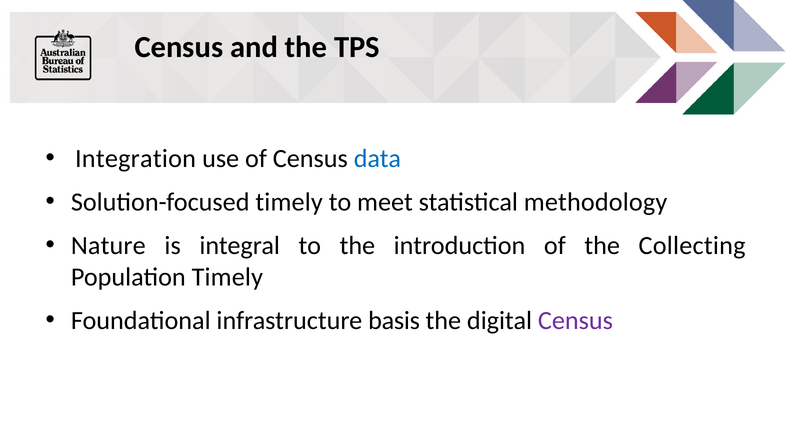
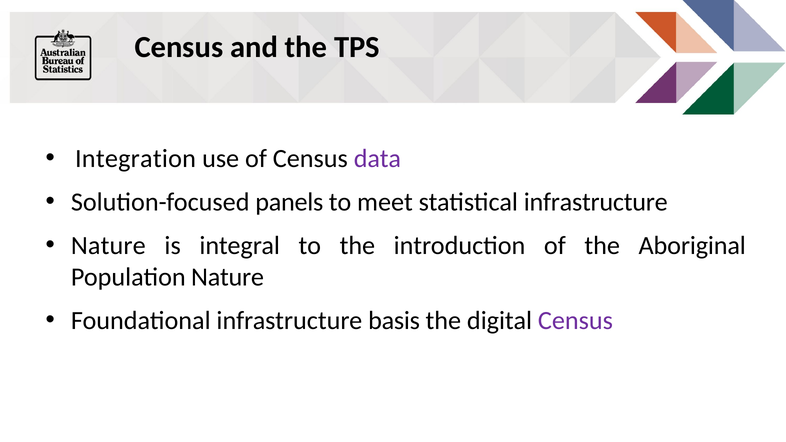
data colour: blue -> purple (377, 158)
Solution-focused timely: timely -> panels (289, 202)
statistical methodology: methodology -> infrastructure (596, 202)
Collecting: Collecting -> Aboriginal (692, 246)
Population Timely: Timely -> Nature (228, 277)
